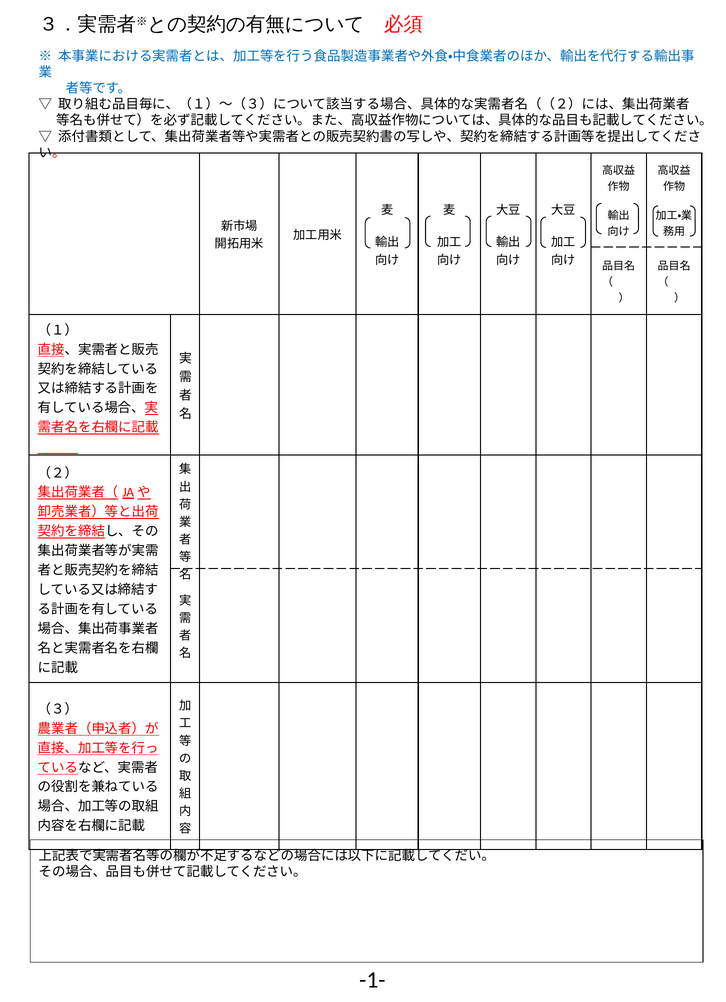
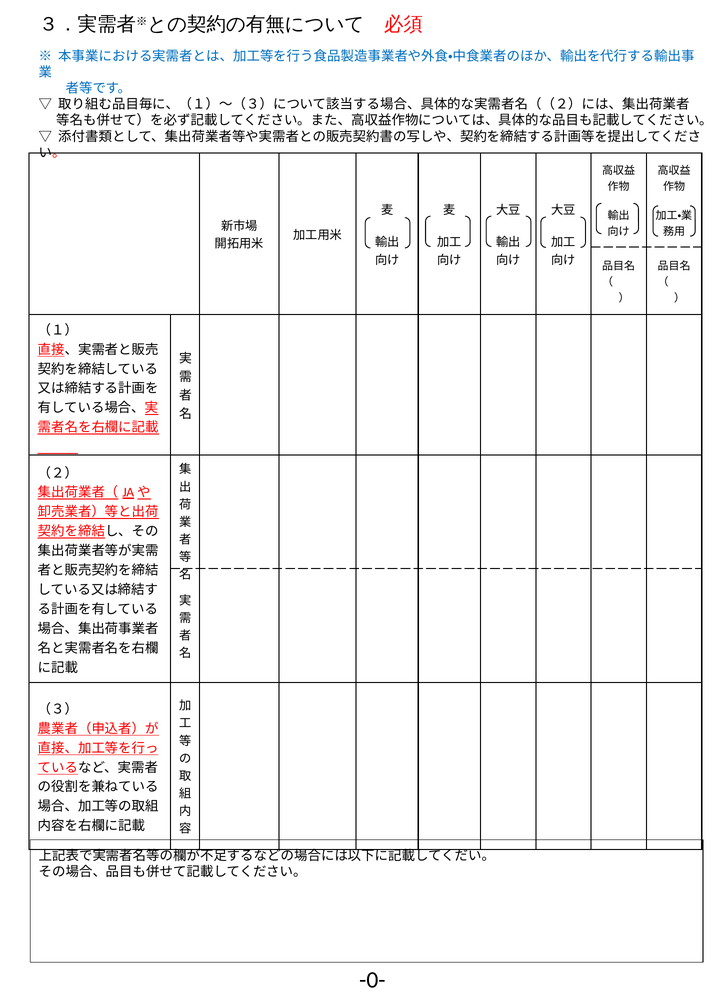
-1-: -1- -> -0- (372, 980)
